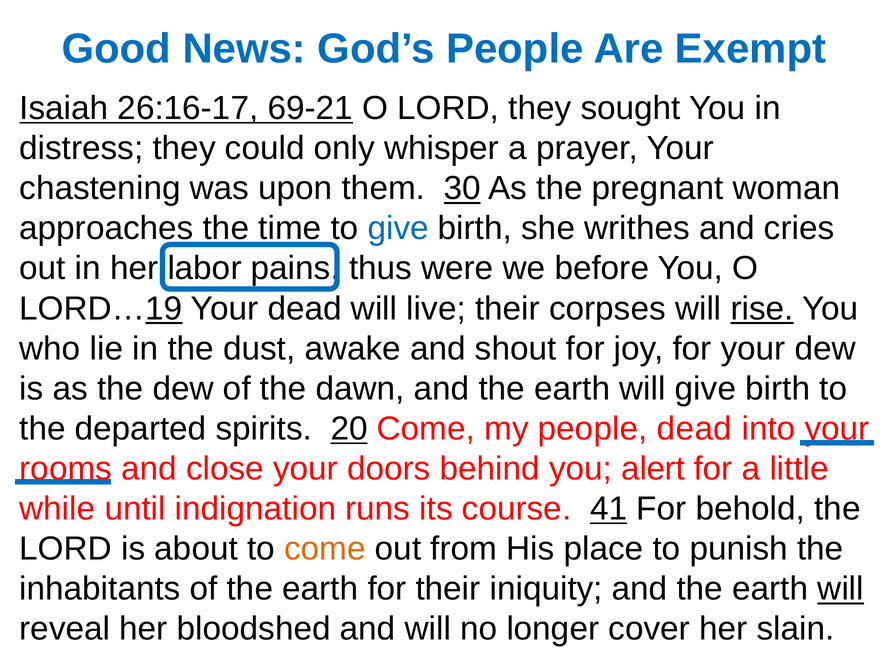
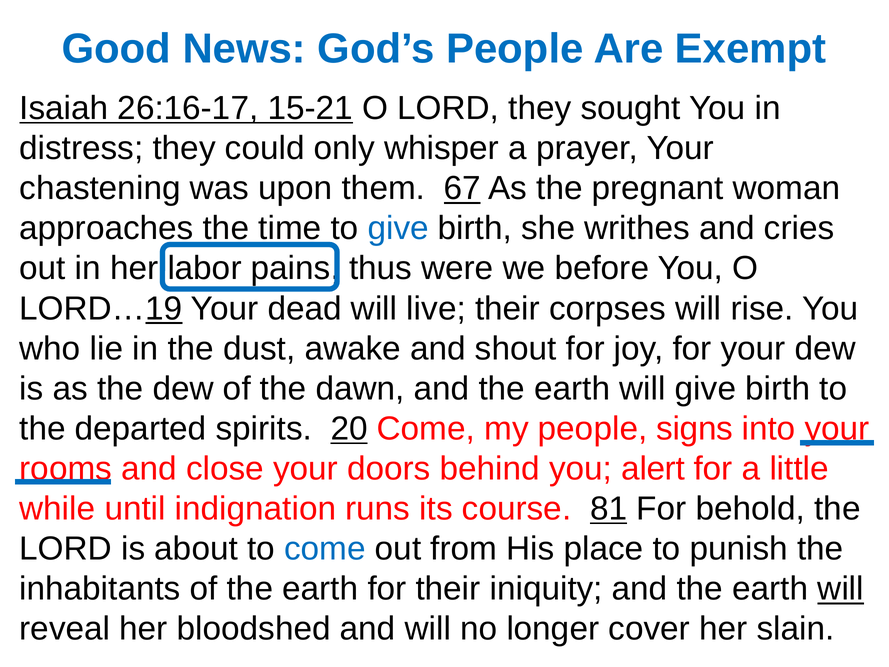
69-21: 69-21 -> 15-21 (310, 108)
30: 30 -> 67 (462, 188)
rise underline: present -> none (762, 308)
people dead: dead -> signs (695, 429)
41: 41 -> 81 (609, 509)
come colour: orange -> blue (325, 549)
